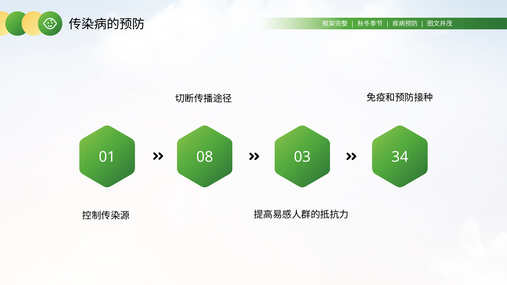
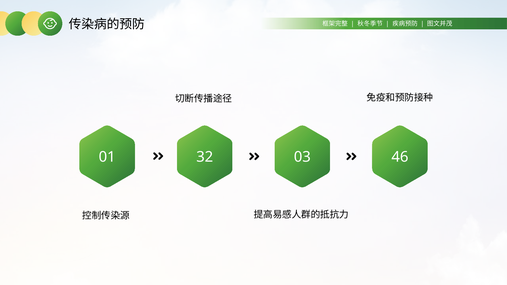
08: 08 -> 32 (205, 157)
34: 34 -> 46 (400, 157)
